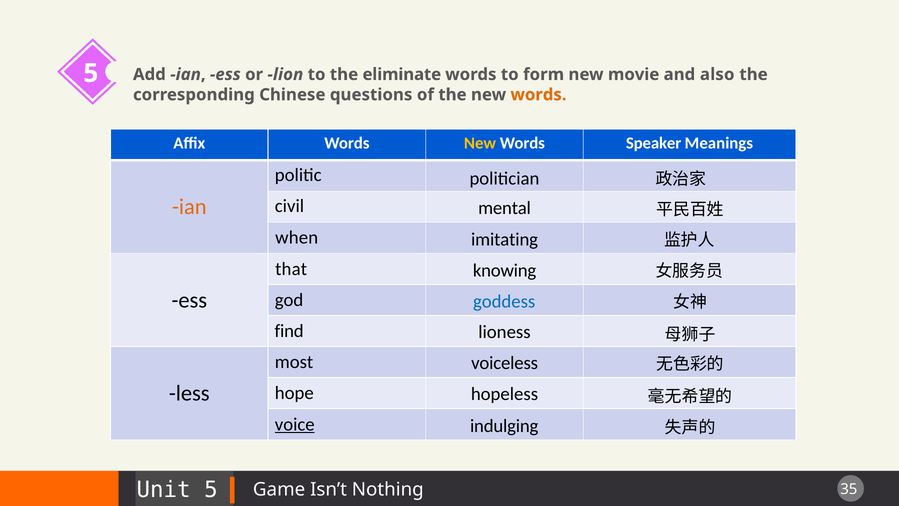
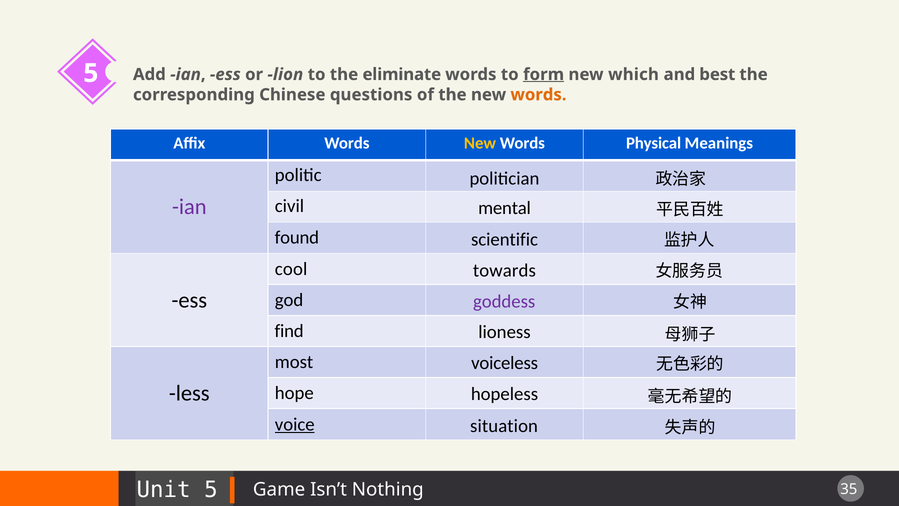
form underline: none -> present (544, 74)
movie: movie -> which (634, 74)
also: also -> best (717, 74)
Speaker: Speaker -> Physical (654, 143)
ian colour: orange -> purple (189, 207)
when: when -> found (297, 237)
imitating: imitating -> scientific (504, 240)
that: that -> cool (291, 269)
knowing: knowing -> towards (504, 271)
goddess colour: blue -> purple (504, 301)
indulging: indulging -> situation (504, 426)
